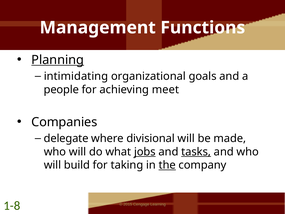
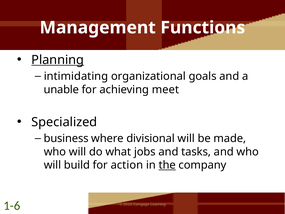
people: people -> unable (61, 89)
Companies: Companies -> Specialized (64, 122)
delegate: delegate -> business (66, 138)
jobs underline: present -> none (145, 152)
tasks underline: present -> none (196, 152)
taking: taking -> action (127, 165)
1-8: 1-8 -> 1-6 (12, 205)
